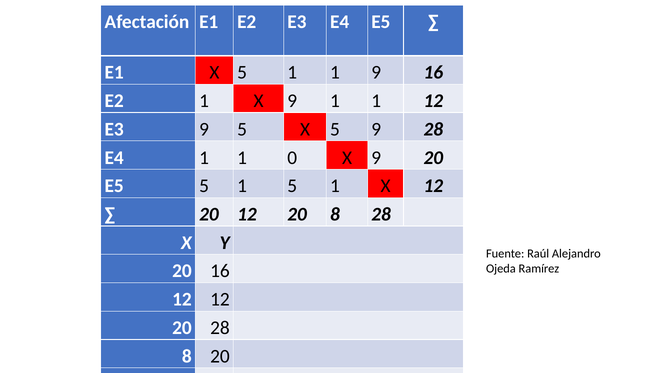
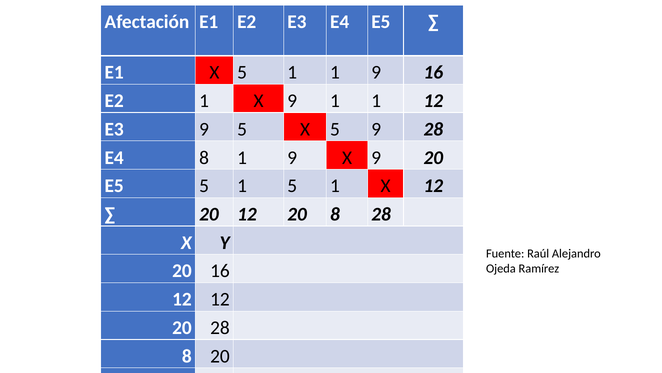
E4 1: 1 -> 8 (204, 157)
0: 0 -> 9 (292, 157)
